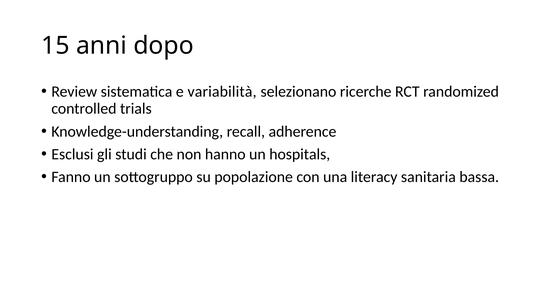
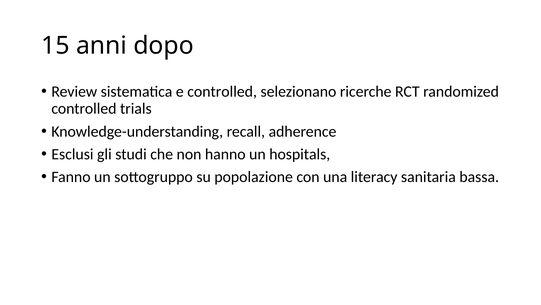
e variabilità: variabilità -> controlled (222, 91)
